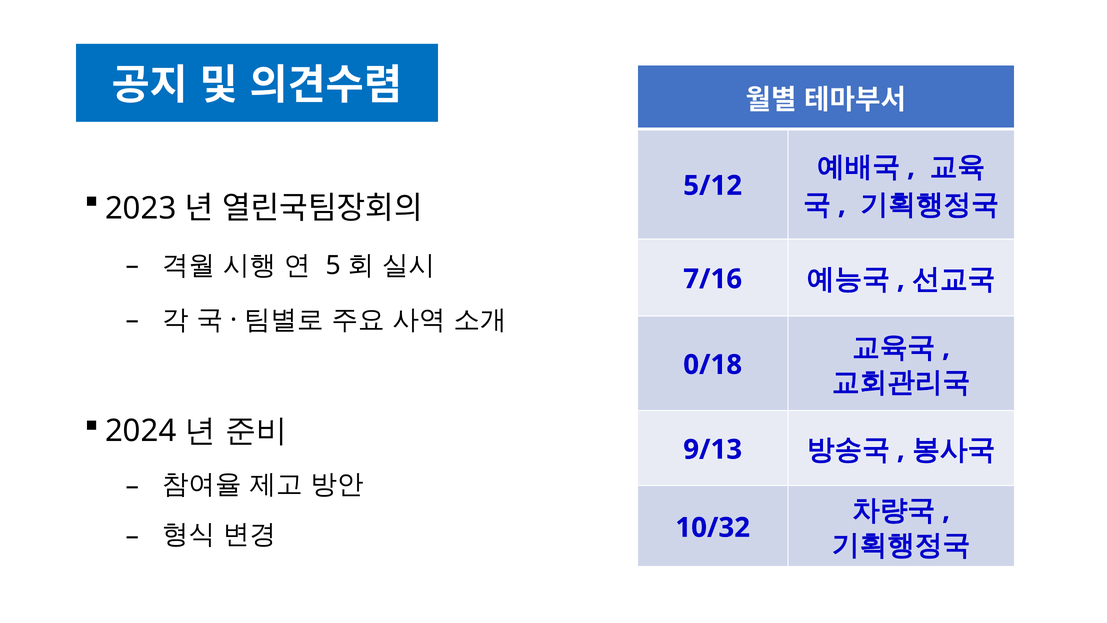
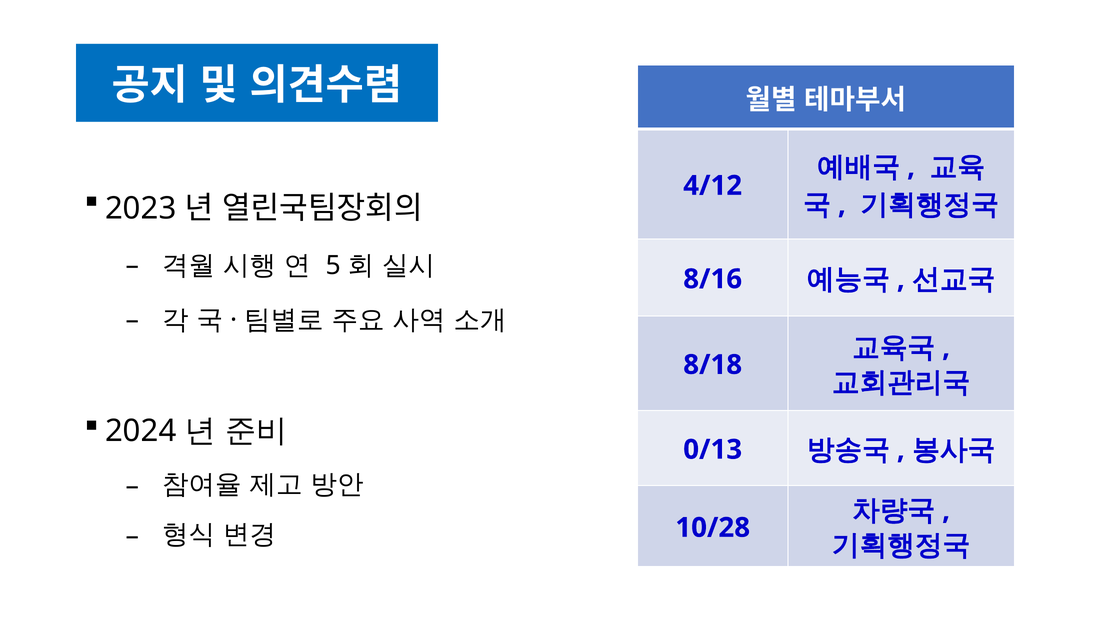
5/12: 5/12 -> 4/12 (713, 186)
7/16: 7/16 -> 8/16 (713, 279)
0/18: 0/18 -> 8/18 (713, 365)
9/13: 9/13 -> 0/13 (713, 449)
10/32: 10/32 -> 10/28 (713, 527)
